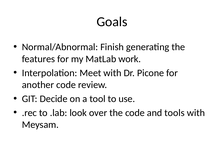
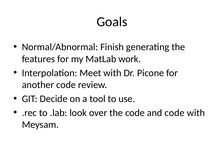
and tools: tools -> code (175, 113)
